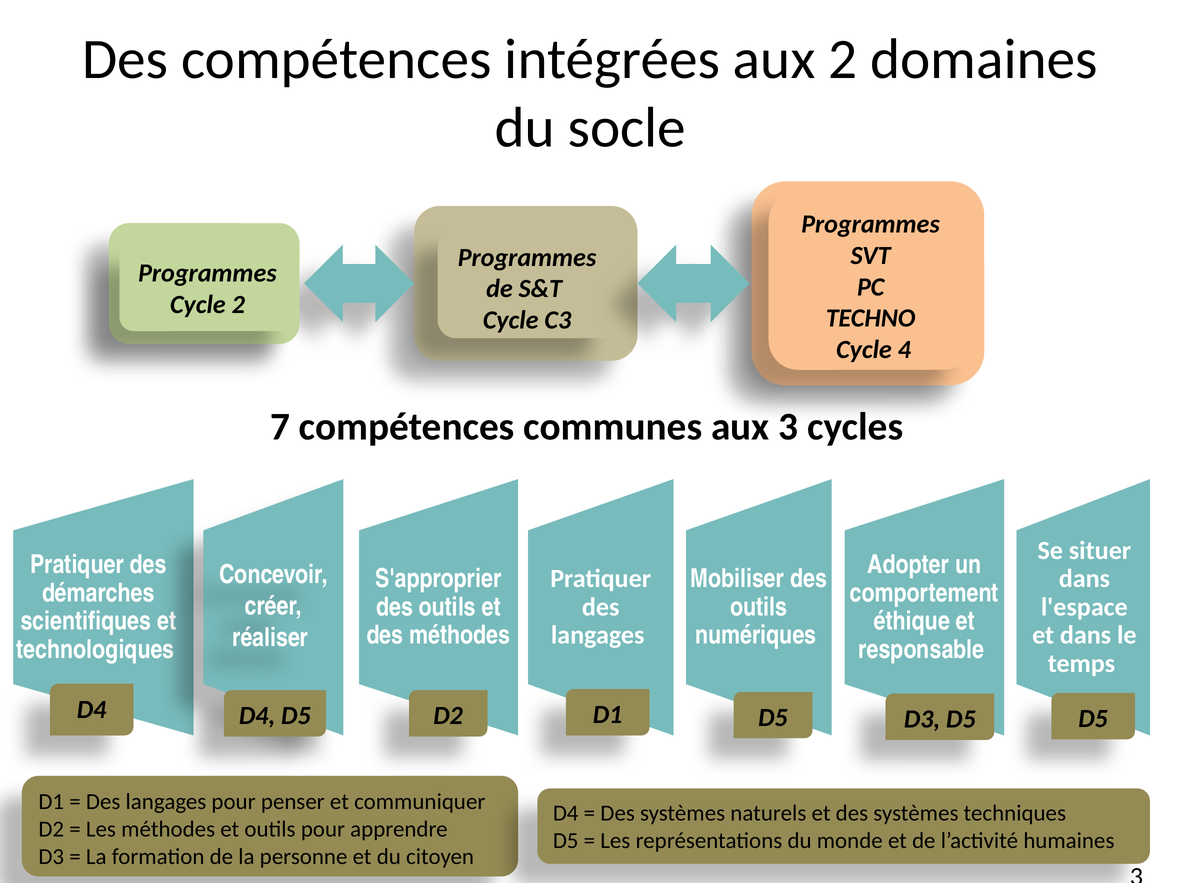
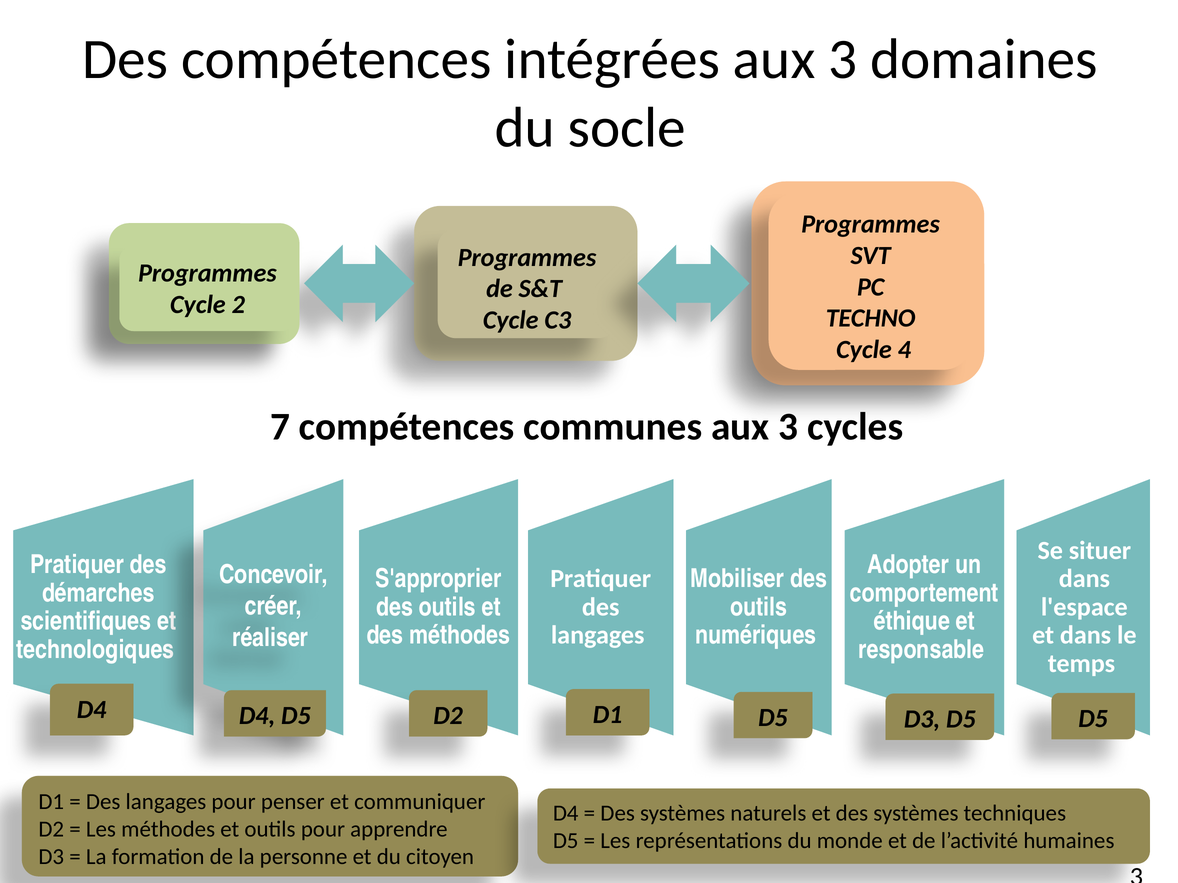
intégrées aux 2: 2 -> 3 (843, 59)
